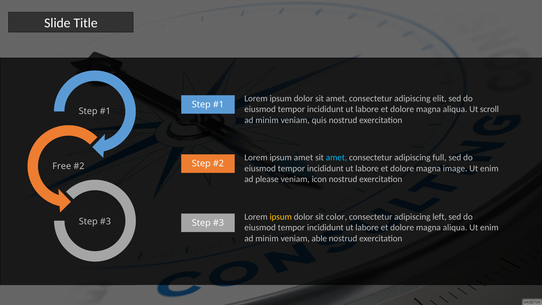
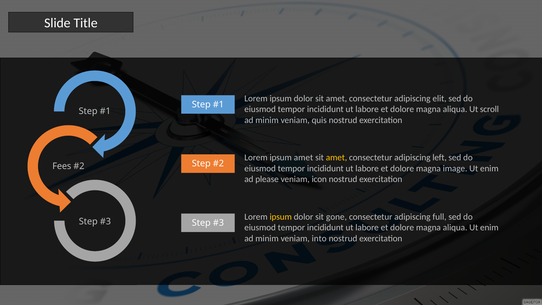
amet colour: light blue -> yellow (336, 158)
full: full -> left (440, 158)
Free: Free -> Fees (62, 166)
color: color -> gone (336, 217)
left: left -> full (440, 217)
able: able -> into (319, 238)
